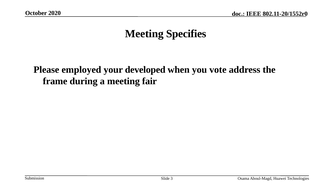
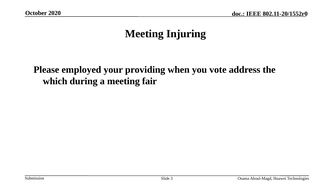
Specifies: Specifies -> Injuring (186, 34)
developed: developed -> providing (145, 70)
frame: frame -> which (55, 81)
